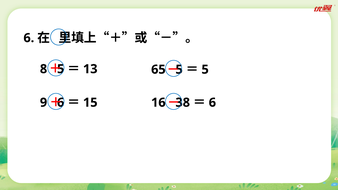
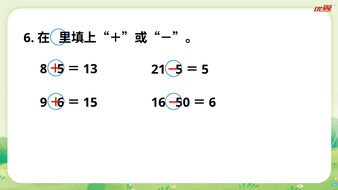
65: 65 -> 21 (158, 70)
38: 38 -> 50 (183, 103)
